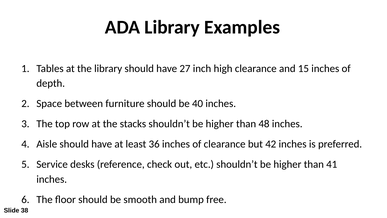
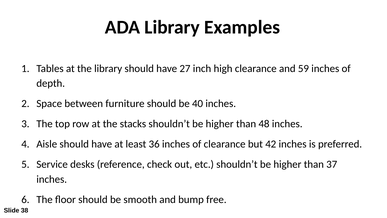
15: 15 -> 59 (303, 68)
41: 41 -> 37 (332, 164)
